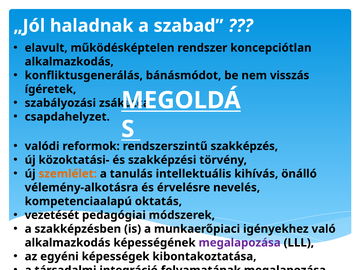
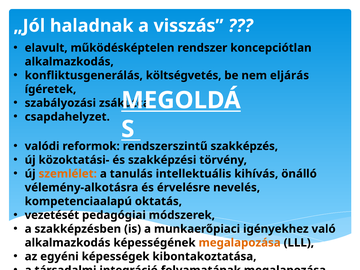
szabad: szabad -> visszás (189, 26)
bánásmódot: bánásmódot -> költségvetés (184, 75)
visszás: visszás -> eljárás (290, 75)
megalapozása colour: purple -> orange (240, 243)
